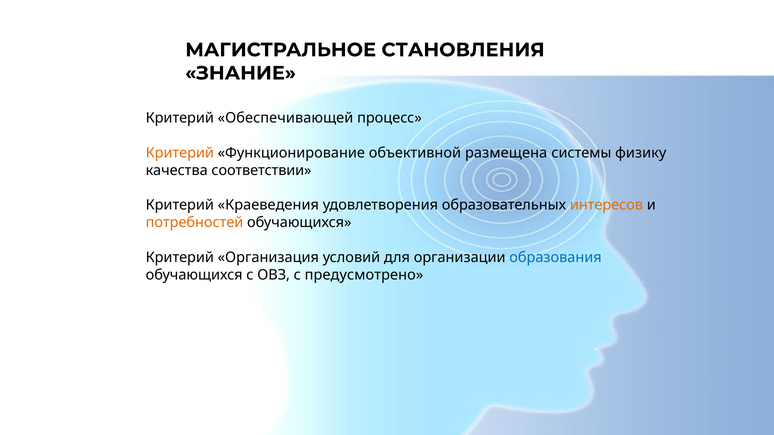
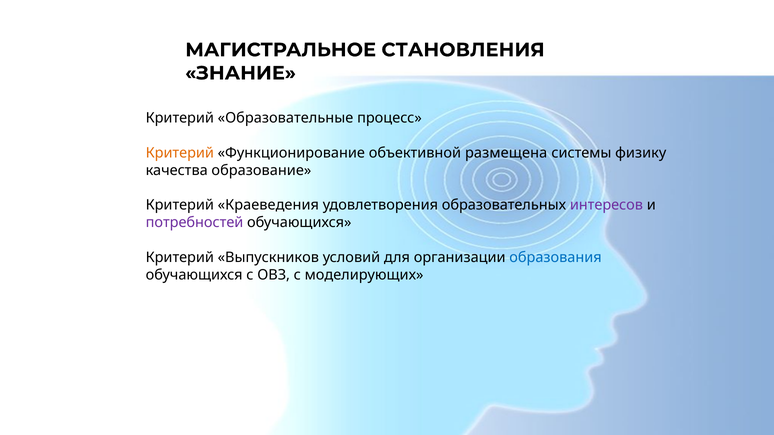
Обеспечивающей: Обеспечивающей -> Образовательные (286, 118)
соответствии: соответствии -> образование (261, 171)
интересов colour: orange -> purple (606, 205)
потребностей colour: orange -> purple (195, 223)
Организация: Организация -> Выпускников (268, 258)
предусмотрено: предусмотрено -> моделирующих (364, 275)
